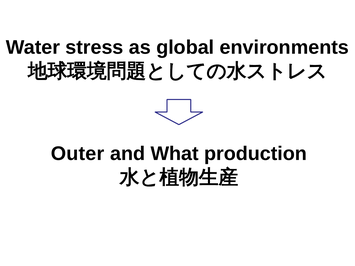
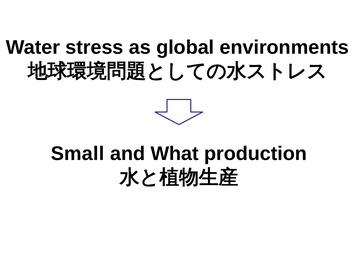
Outer: Outer -> Small (78, 154)
